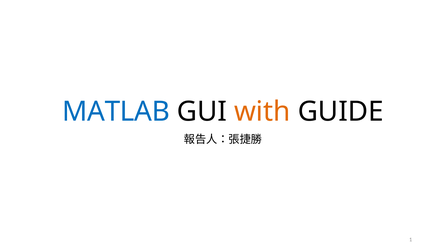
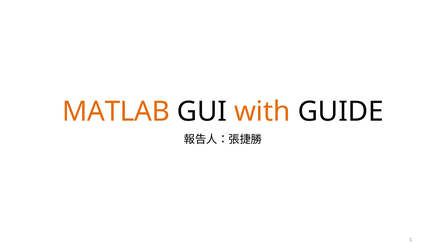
MATLAB colour: blue -> orange (116, 111)
